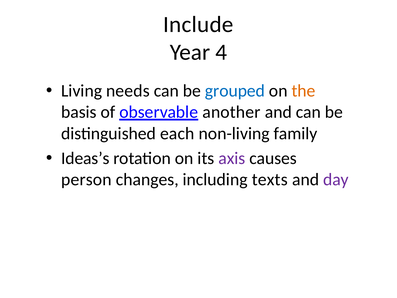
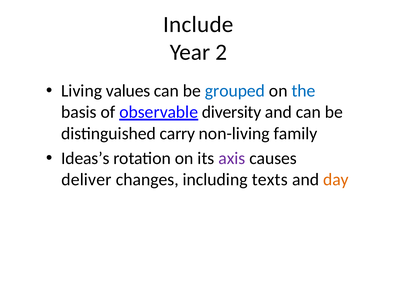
4: 4 -> 2 (221, 52)
needs: needs -> values (128, 91)
the colour: orange -> blue (303, 91)
another: another -> diversity (232, 112)
each: each -> carry (177, 134)
person: person -> deliver (86, 179)
day colour: purple -> orange (336, 179)
